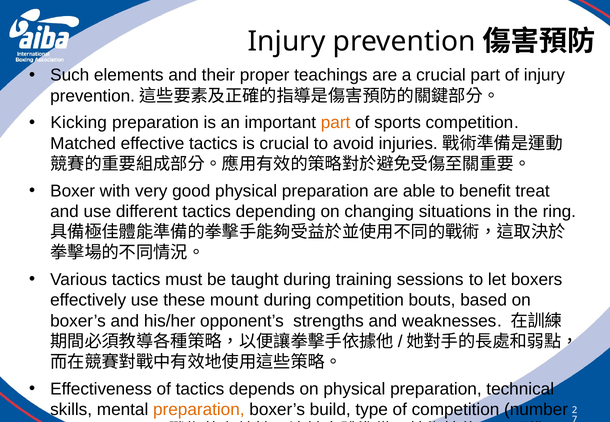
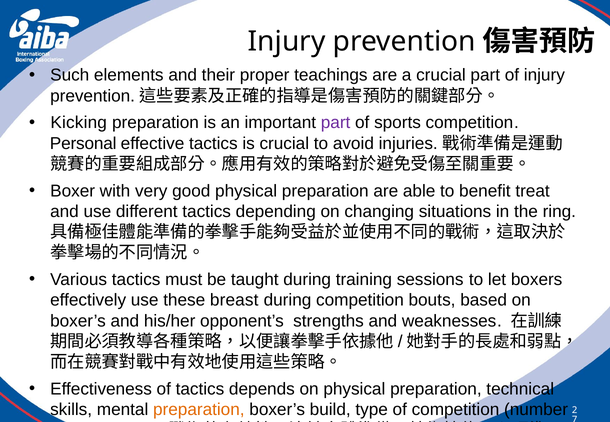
part colour: orange -> purple (336, 123)
Matched: Matched -> Personal (83, 144)
mount: mount -> breast (234, 300)
